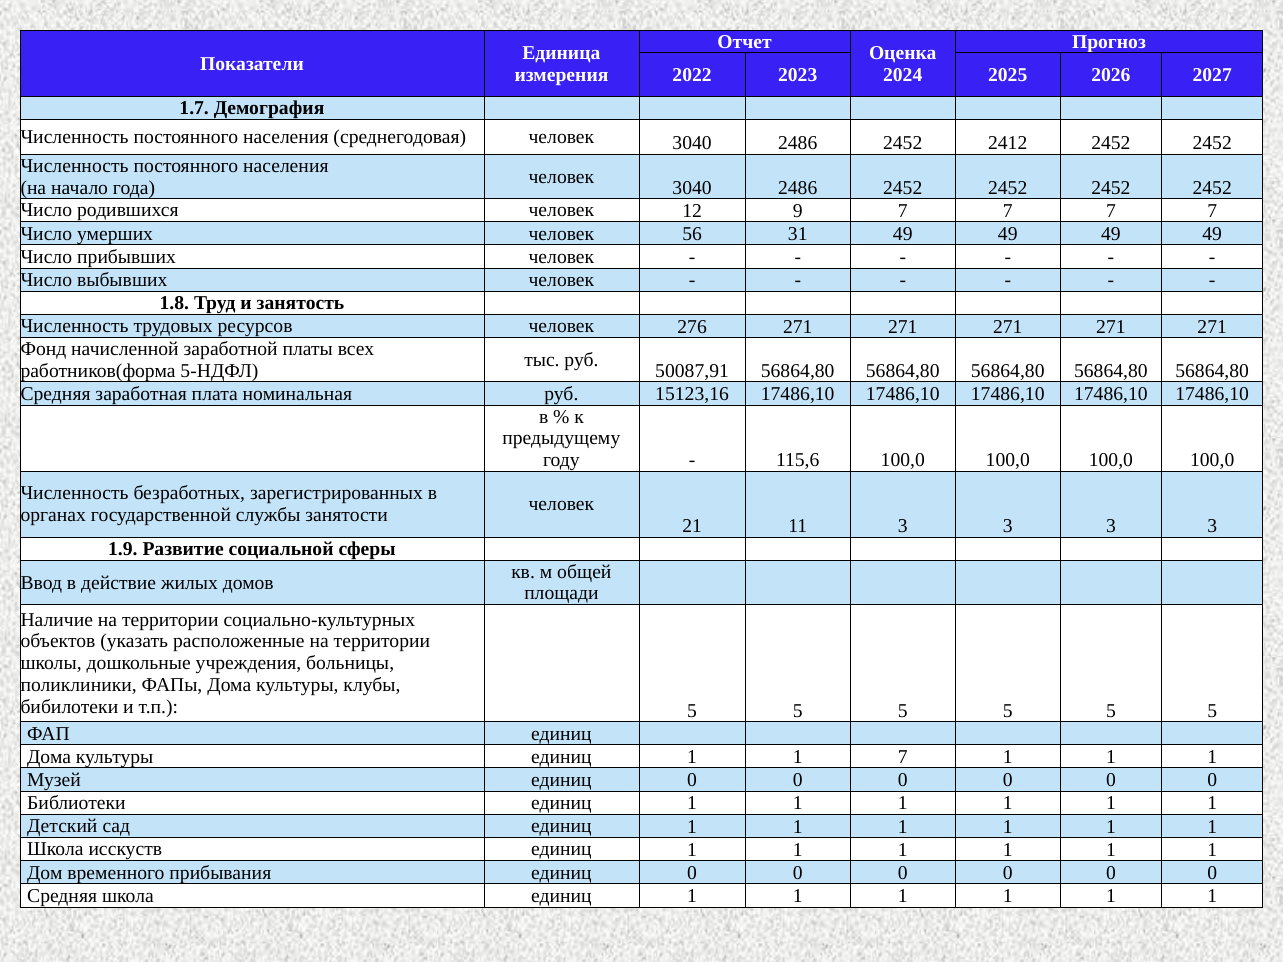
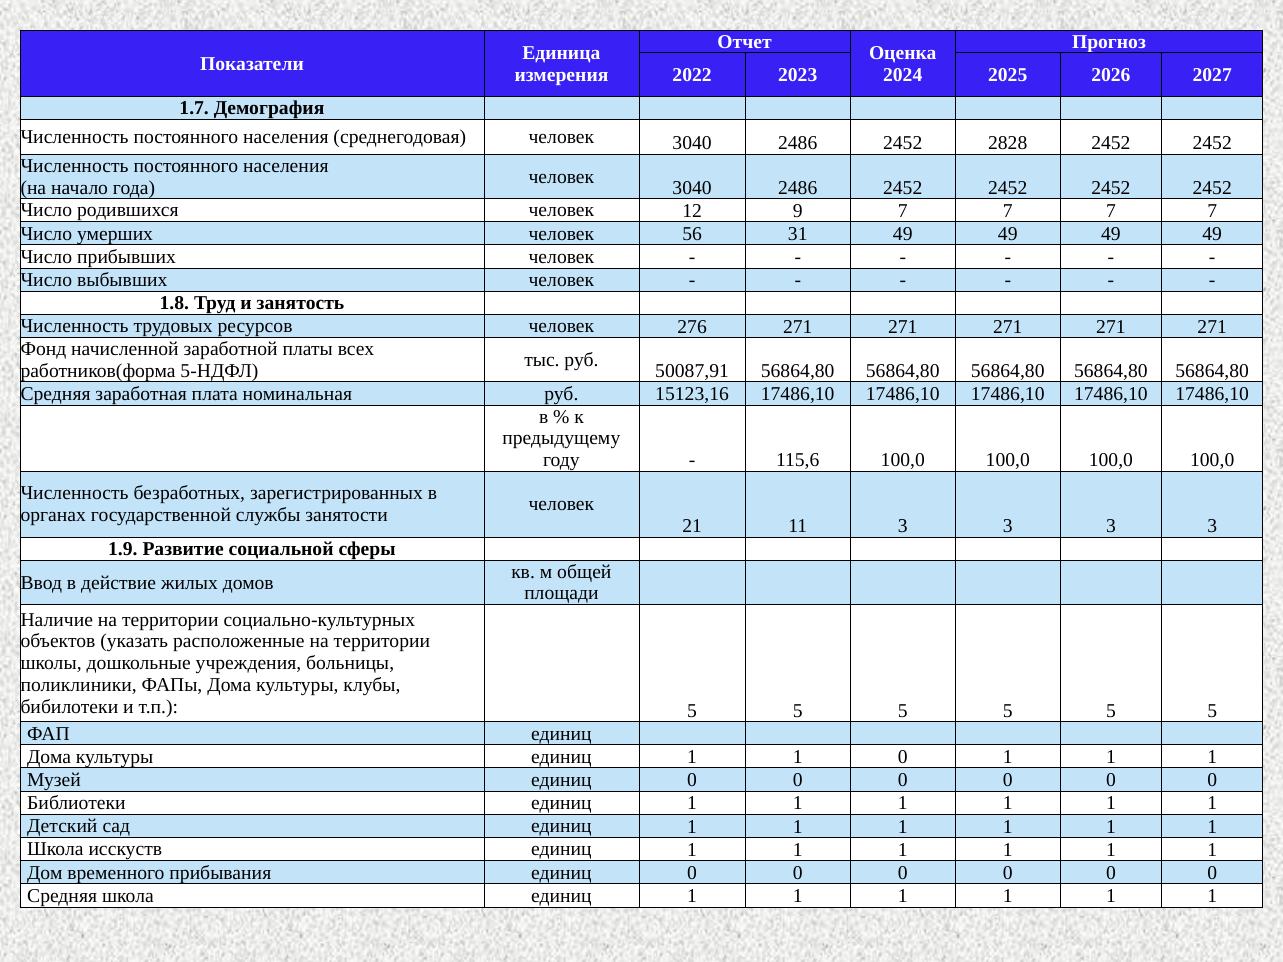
2412: 2412 -> 2828 (1008, 144)
1 7: 7 -> 0 (903, 757)
